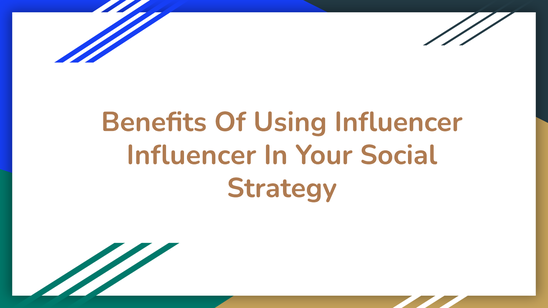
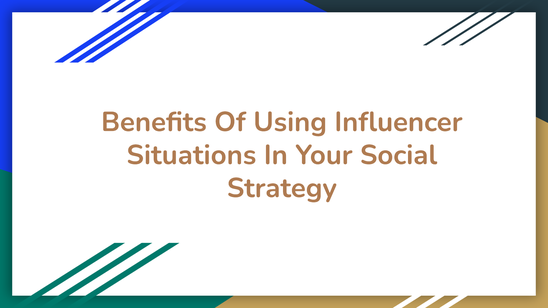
Influencer: Influencer -> Situations (191, 155)
